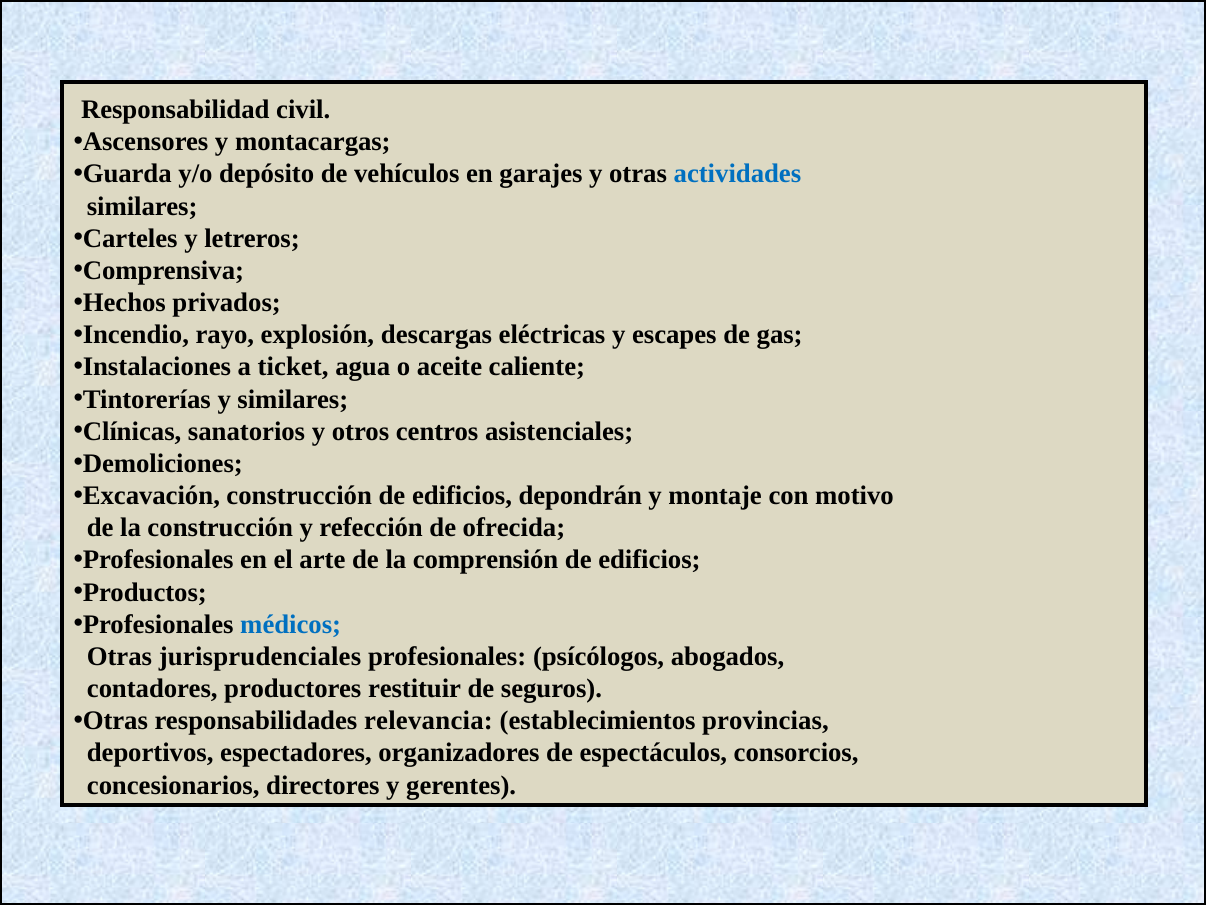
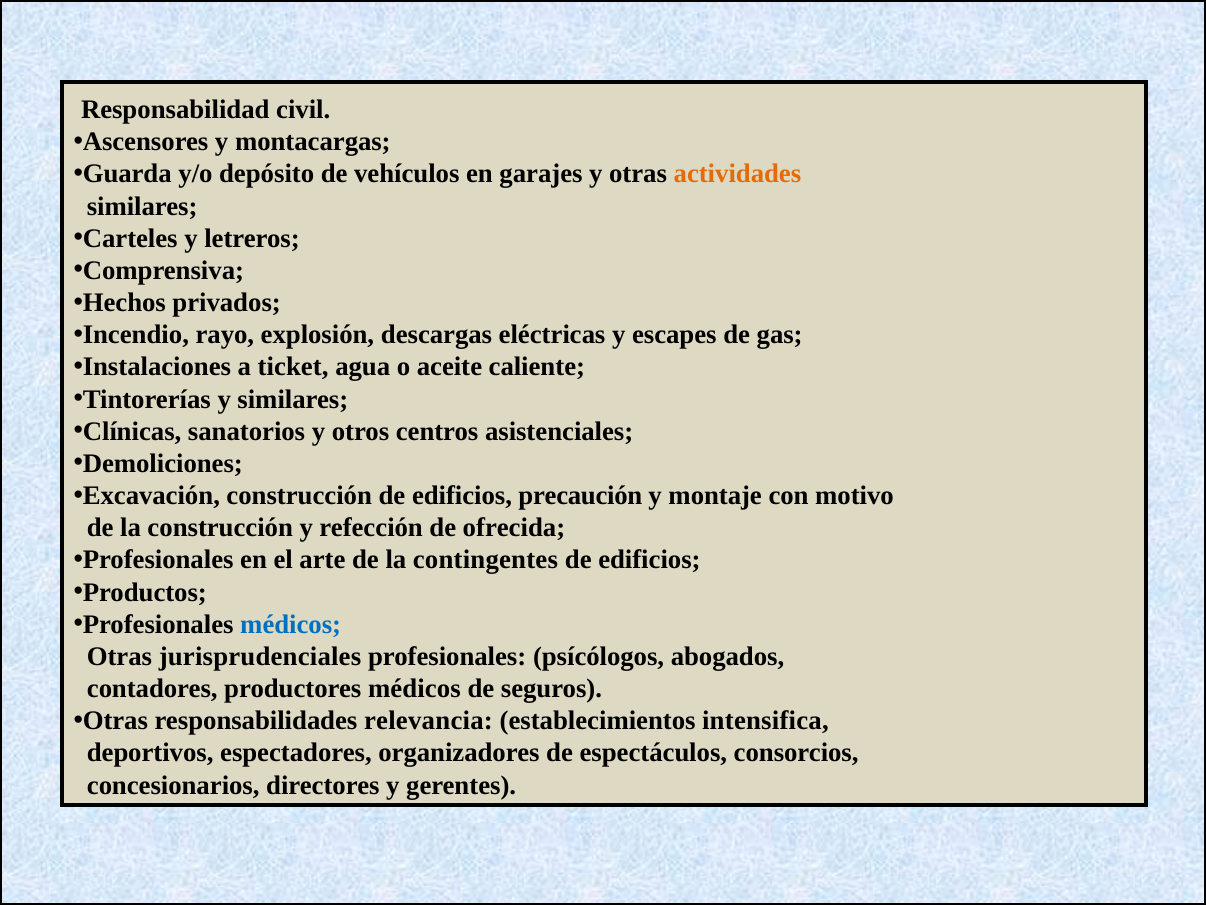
actividades colour: blue -> orange (737, 174)
depondrán: depondrán -> precaución (580, 495)
comprensión: comprensión -> contingentes (485, 560)
productores restituir: restituir -> médicos (414, 688)
provincias: provincias -> intensifica (765, 721)
